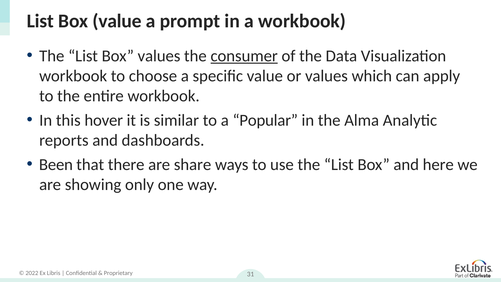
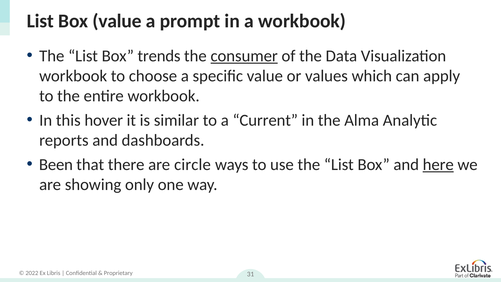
Box values: values -> trends (159, 56)
Popular: Popular -> Current (265, 120)
share: share -> circle (192, 165)
here underline: none -> present (438, 165)
